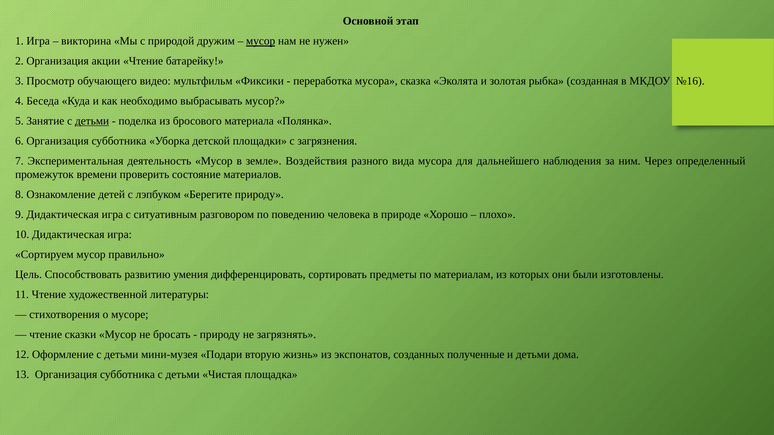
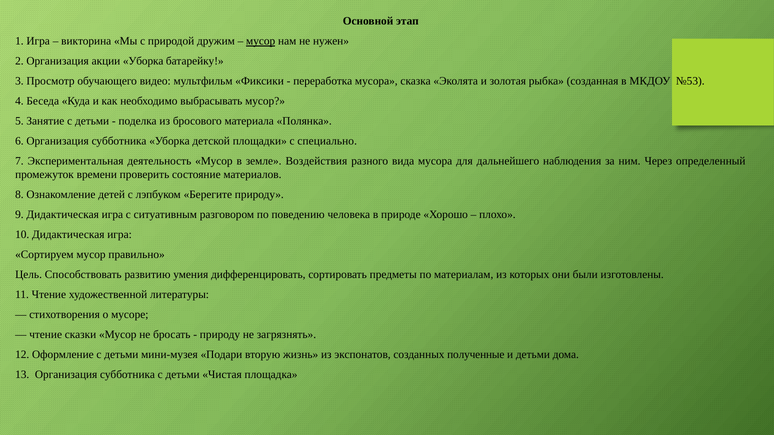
акции Чтение: Чтение -> Уборка (143, 61)
№16: №16 -> №53 (690, 81)
детьми underline: present -> none (92, 121)
загрязнения: загрязнения -> специально (327, 141)
